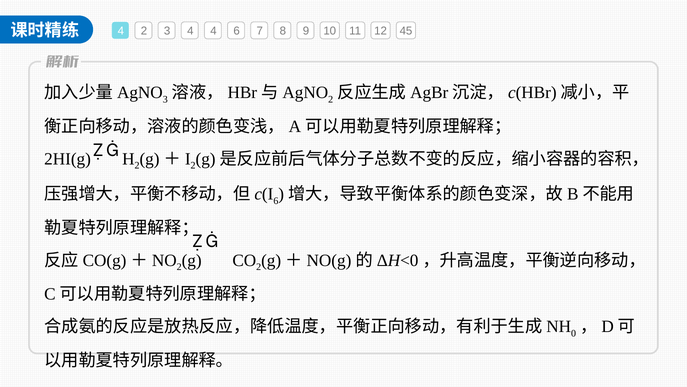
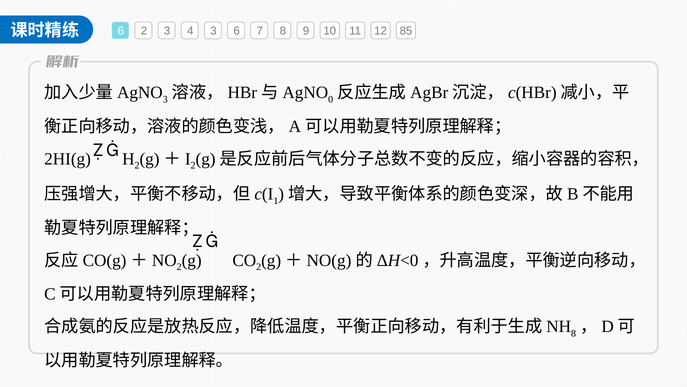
4: 4 -> 6 (121, 31)
4 4: 4 -> 3 (213, 31)
45: 45 -> 85 (406, 31)
2: 2 -> 0 (331, 99)
6: 6 -> 1 (276, 201)
0: 0 -> 8 (574, 333)
